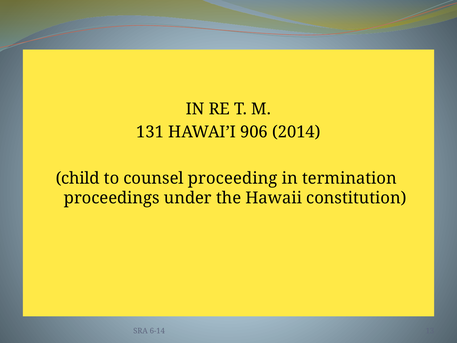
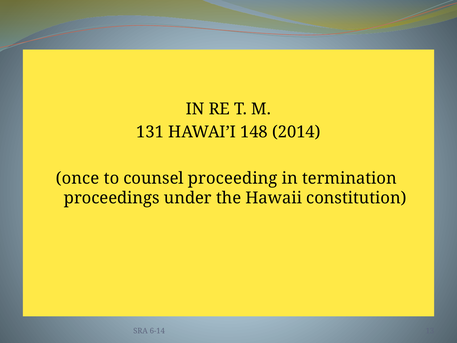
906: 906 -> 148 (254, 132)
child: child -> once (78, 178)
